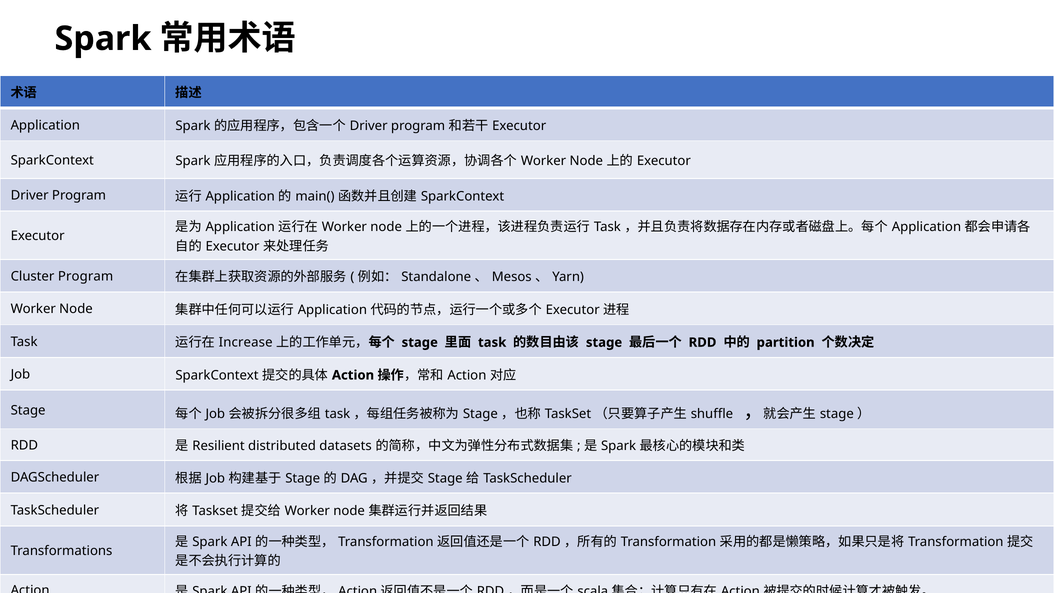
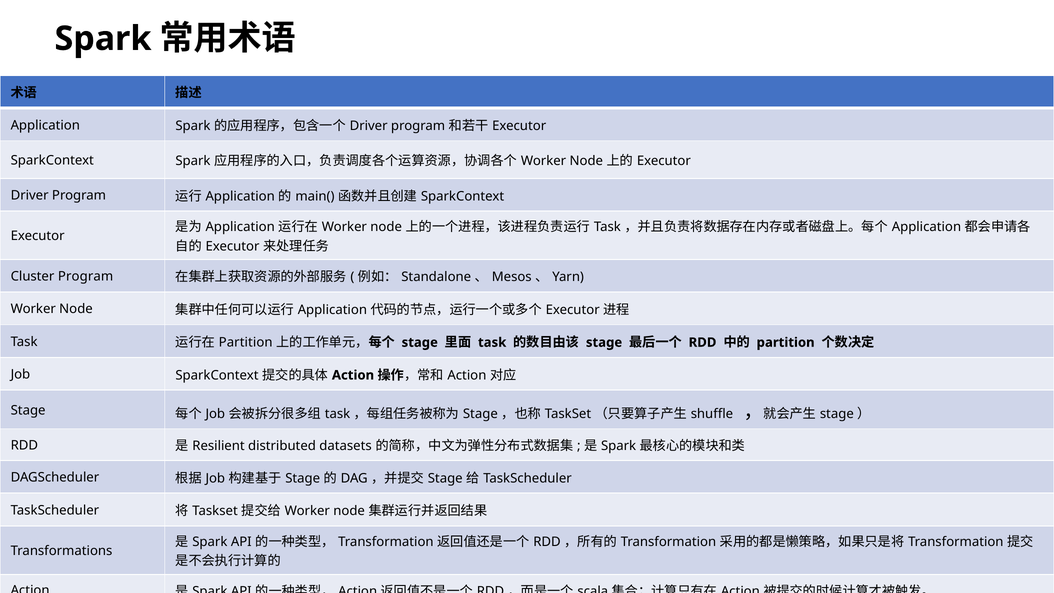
Increase: Increase -> Partition (246, 342)
